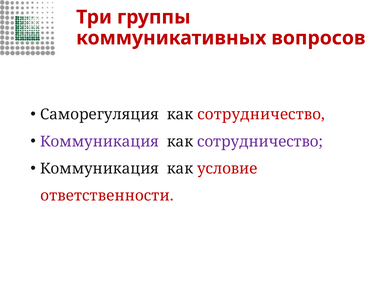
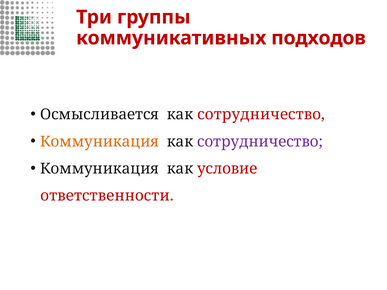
вопросов: вопросов -> подходов (319, 38)
Саморегуляция: Саморегуляция -> Осмысливается (100, 115)
Коммуникация colour: purple -> orange (100, 142)
